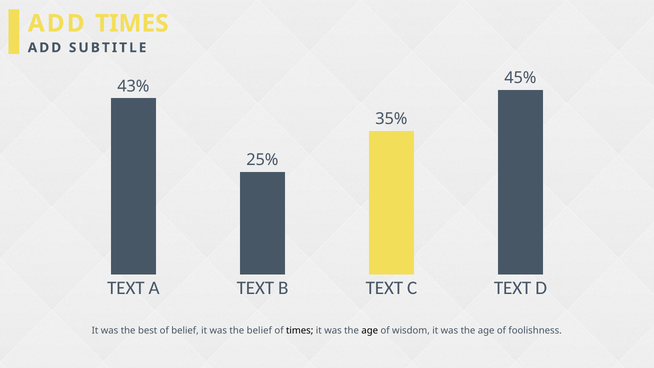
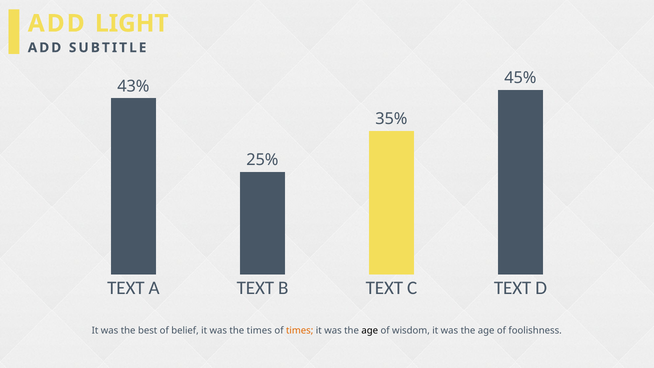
ADD TIMES: TIMES -> LIGHT (132, 23)
the belief: belief -> times (259, 331)
times colour: black -> orange (300, 331)
